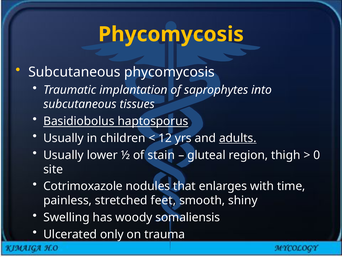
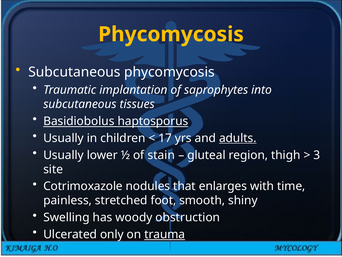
12: 12 -> 17 (165, 138)
0: 0 -> 3 (317, 155)
feet: feet -> foot (163, 200)
somaliensis: somaliensis -> obstruction (188, 217)
trauma underline: none -> present (165, 234)
